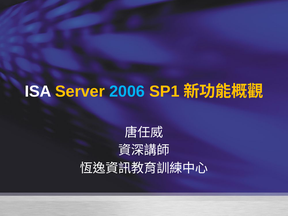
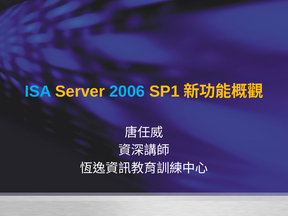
ISA colour: white -> light blue (38, 91)
